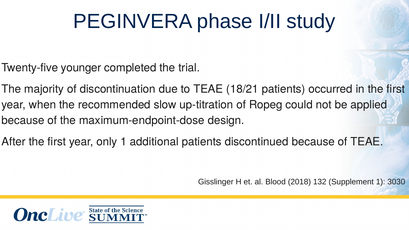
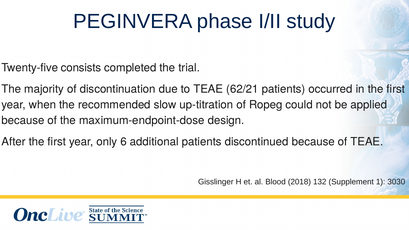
younger: younger -> consists (81, 68)
18/21: 18/21 -> 62/21 (242, 89)
only 1: 1 -> 6 (124, 142)
